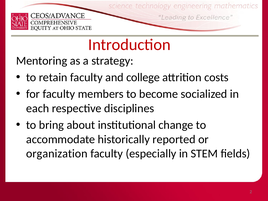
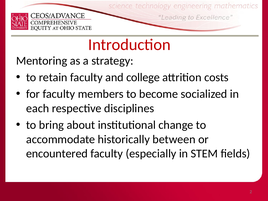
reported: reported -> between (174, 139)
organization: organization -> encountered (57, 154)
